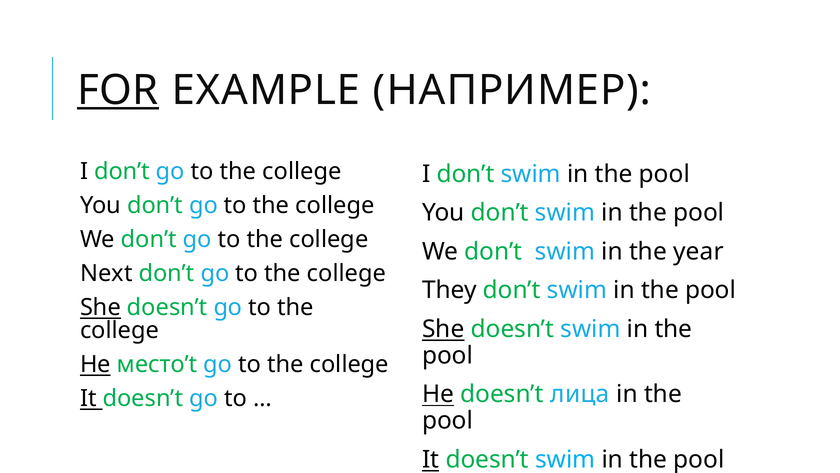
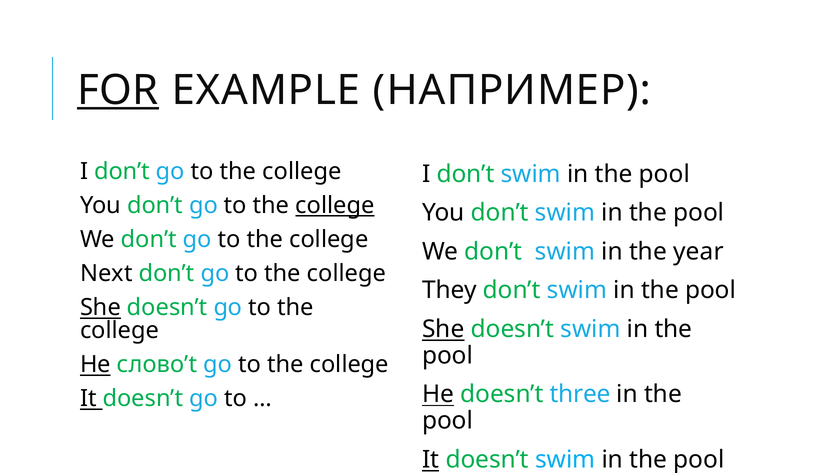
college underline: none -> present (335, 205)
место’t: место’t -> слово’t (157, 364)
лица: лица -> three (580, 394)
